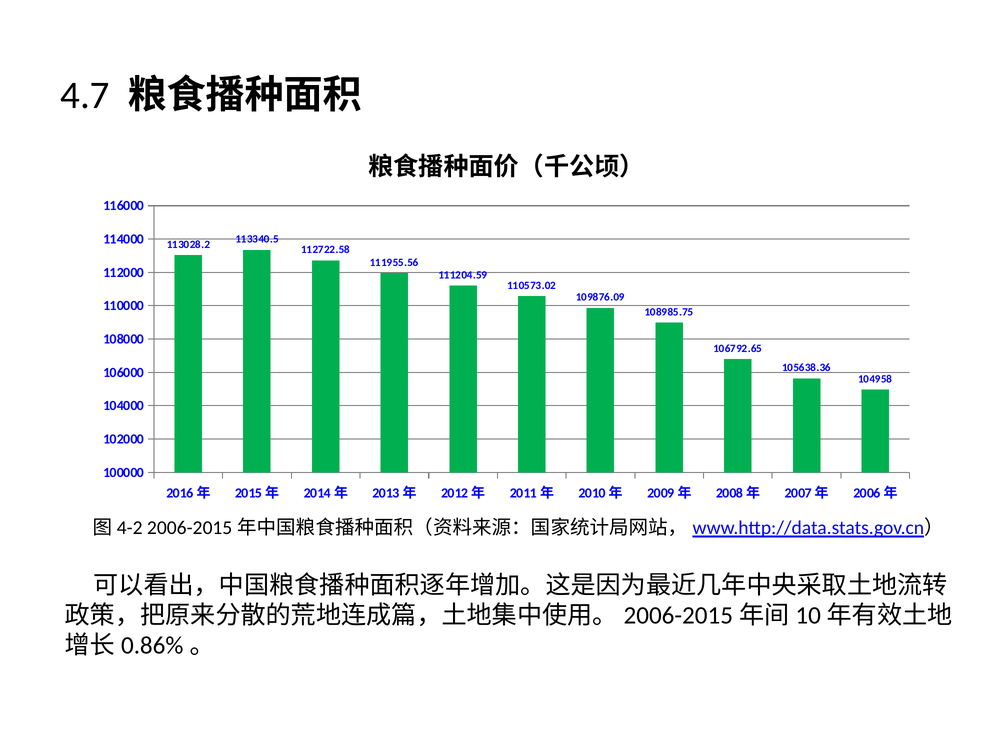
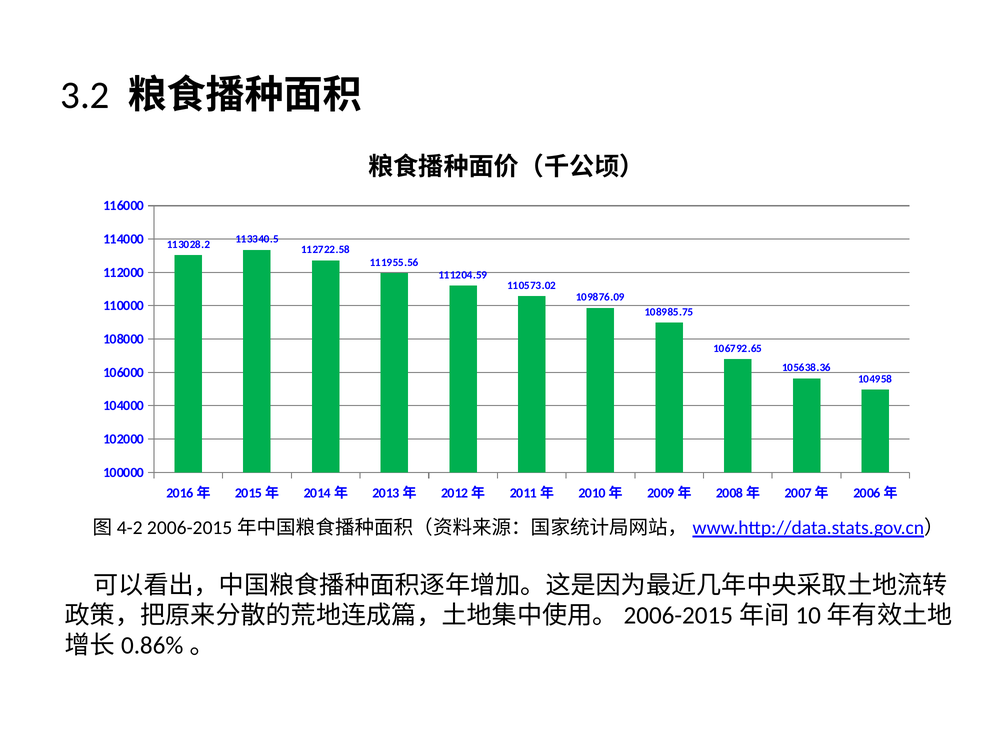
4.7: 4.7 -> 3.2 (85, 96)
